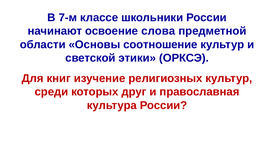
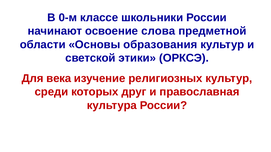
7-м: 7-м -> 0-м (68, 18)
соотношение: соотношение -> образования (160, 45)
книг: книг -> века (59, 79)
